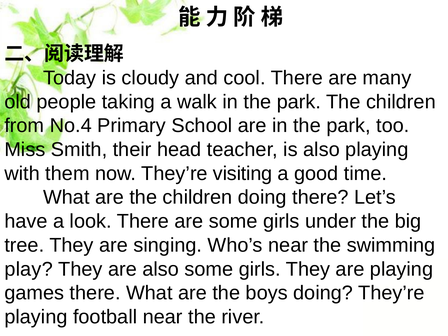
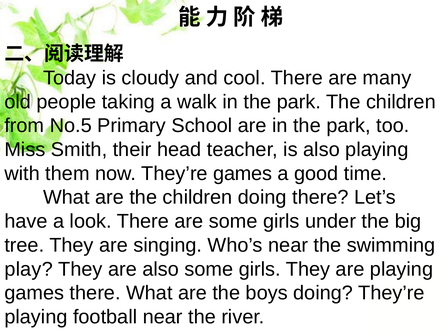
No.4: No.4 -> No.5 (71, 126)
They’re visiting: visiting -> games (243, 174)
